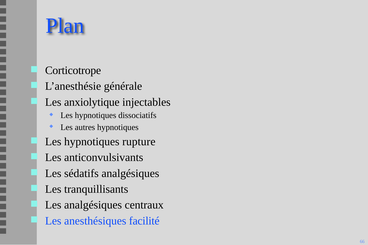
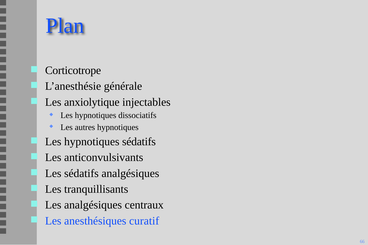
hypnotiques rupture: rupture -> sédatifs (139, 142)
facilité: facilité -> curatif (144, 221)
